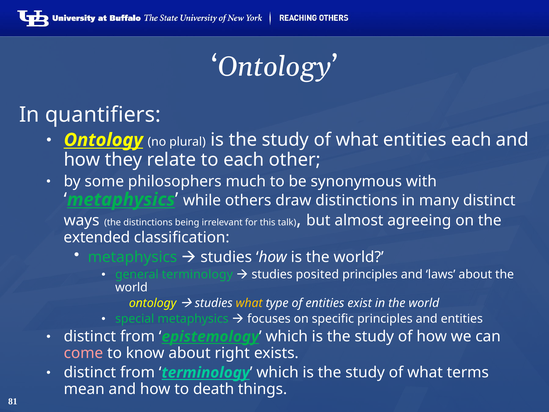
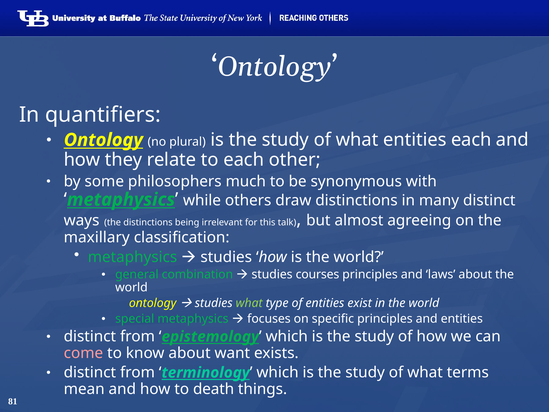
extended: extended -> maxillary (97, 237)
general terminology: terminology -> combination (197, 274)
posited: posited -> courses (317, 274)
what colour: yellow -> light green (249, 303)
right: right -> want (232, 353)
